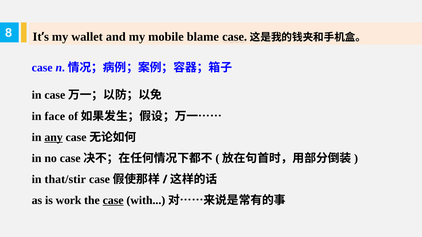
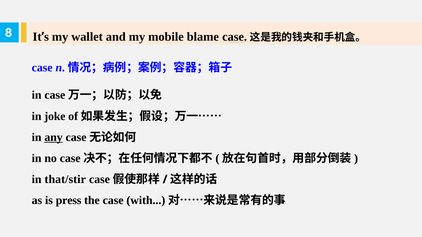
face: face -> joke (55, 116)
work: work -> press (69, 201)
case underline: present -> none (113, 201)
